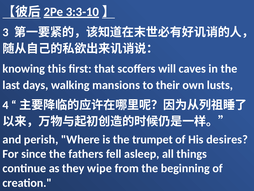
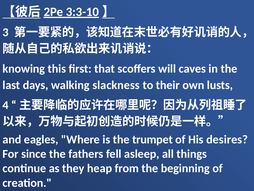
mansions: mansions -> slackness (116, 85)
perish: perish -> eagles (41, 139)
wipe: wipe -> heap (100, 168)
